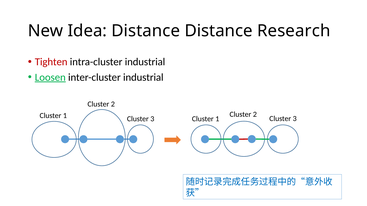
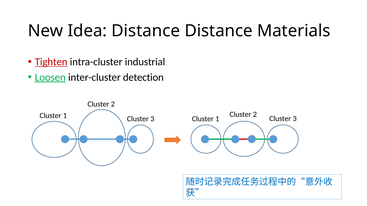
Research: Research -> Materials (294, 31)
Tighten underline: none -> present (51, 62)
inter-cluster industrial: industrial -> detection (143, 77)
